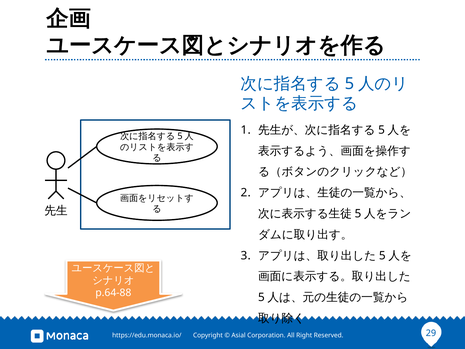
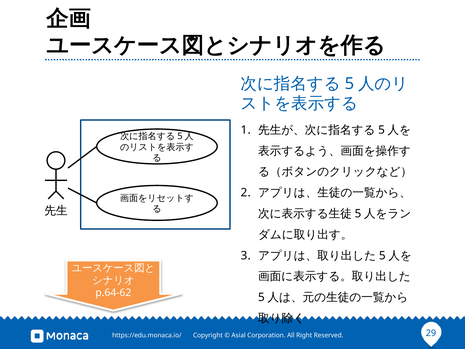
p.64-88: p.64-88 -> p.64-62 (113, 293)
